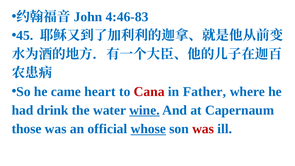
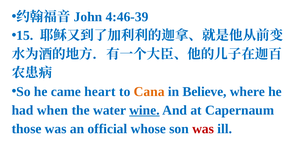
4:46-83: 4:46-83 -> 4:46-39 (127, 17)
45: 45 -> 15 (25, 35)
Cana colour: red -> orange (149, 92)
Father: Father -> Believe (205, 92)
drink: drink -> when (52, 110)
whose underline: present -> none (148, 129)
